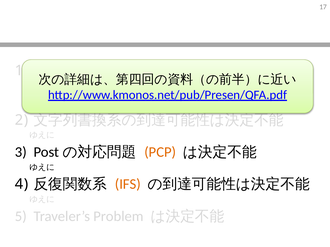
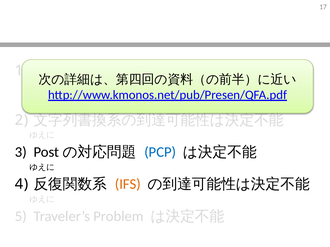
PCP colour: orange -> blue (160, 152)
